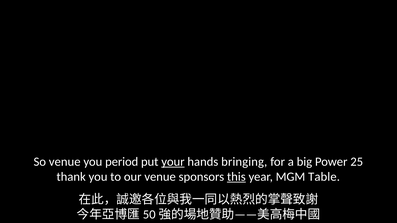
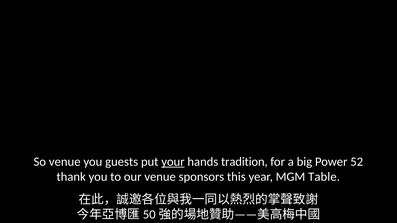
period: period -> guests (122, 162)
bringing: bringing -> tradition (244, 162)
25: 25 -> 52 (357, 162)
this underline: present -> none (236, 177)
